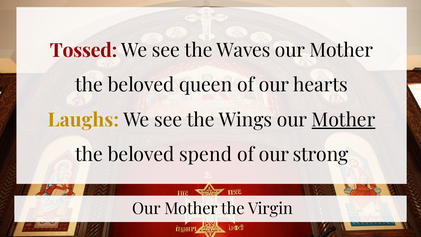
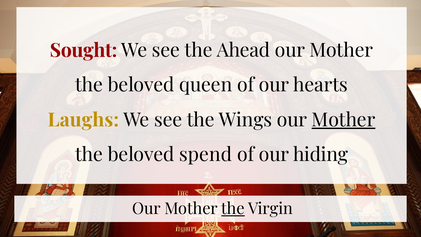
Tossed: Tossed -> Sought (84, 50)
Waves: Waves -> Ahead (243, 50)
strong: strong -> hiding (320, 155)
the underline: none -> present (233, 209)
